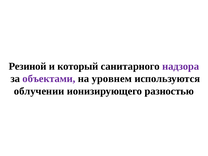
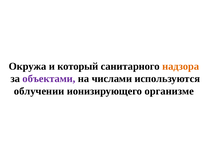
Резиной: Резиной -> Окружа (28, 66)
надзора colour: purple -> orange (181, 66)
уровнем: уровнем -> числами (112, 79)
разностью: разностью -> организме (169, 91)
